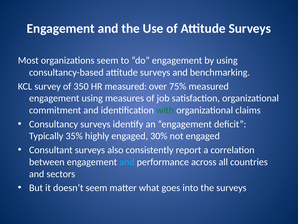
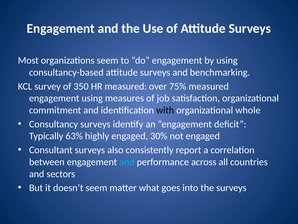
with colour: green -> black (165, 110)
claims: claims -> whole (248, 110)
35%: 35% -> 63% (74, 136)
